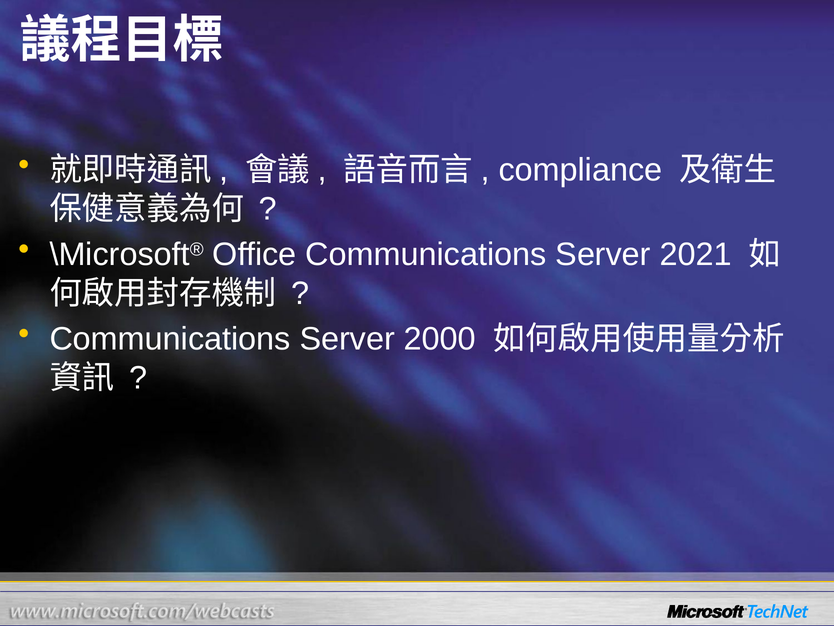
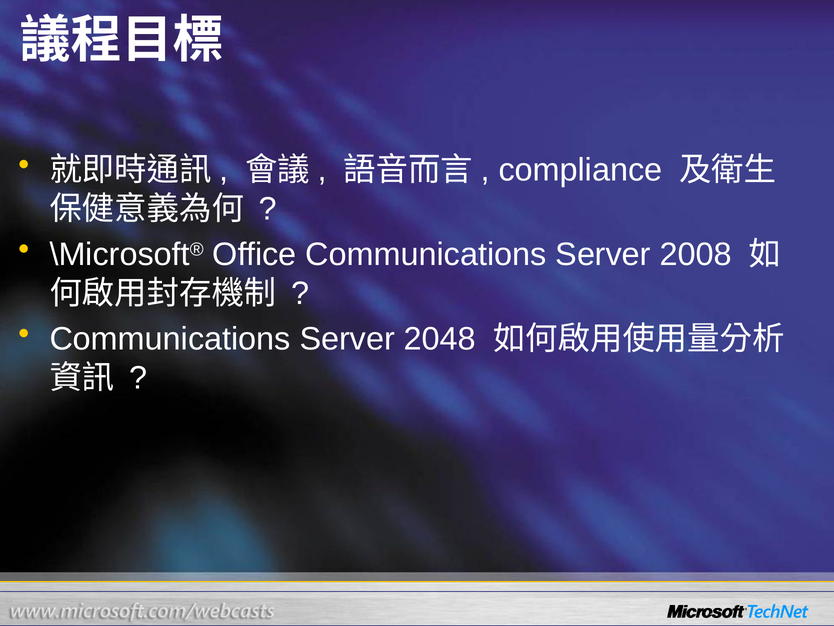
2021: 2021 -> 2008 (696, 254)
2000: 2000 -> 2048 (440, 339)
